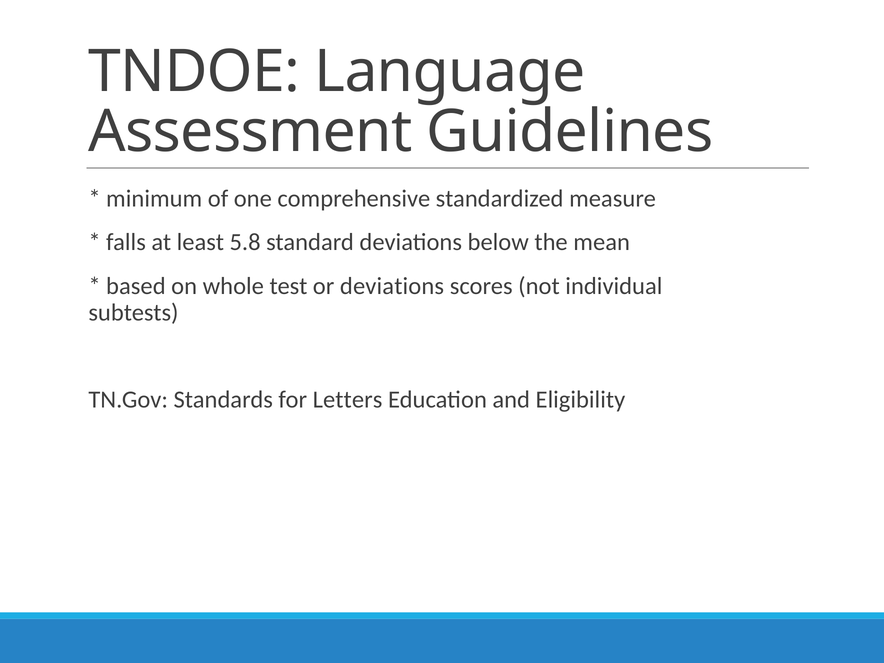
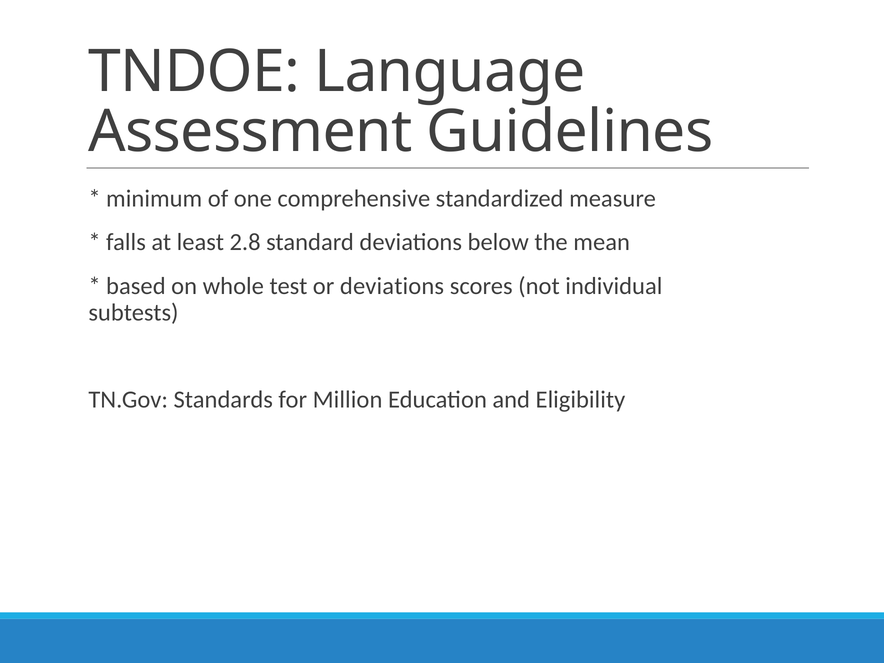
5.8: 5.8 -> 2.8 (245, 242)
Letters: Letters -> Million (348, 400)
